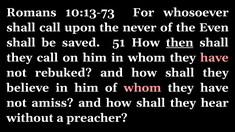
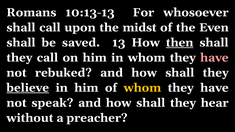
10:13-73: 10:13-73 -> 10:13-13 (90, 12)
never: never -> midst (140, 28)
51: 51 -> 13 (119, 43)
believe underline: none -> present (28, 88)
whom colour: pink -> yellow (142, 88)
amiss: amiss -> speak (52, 103)
